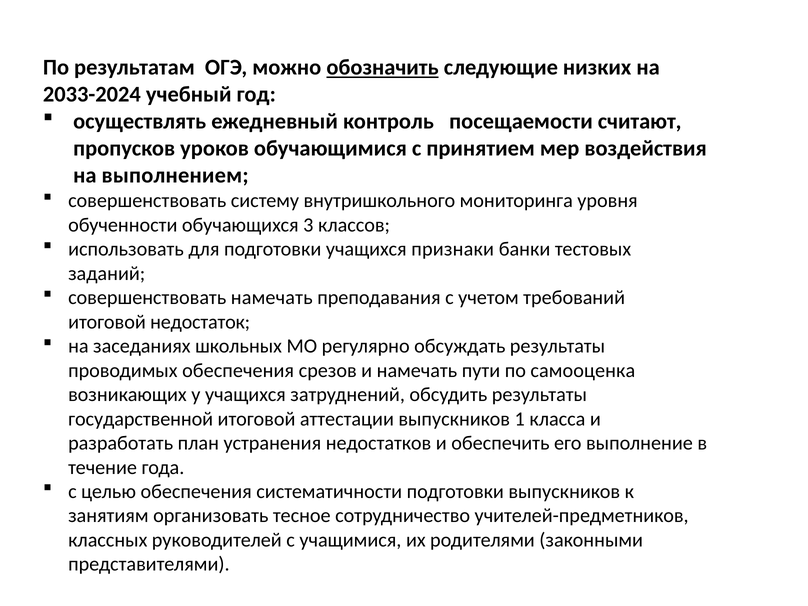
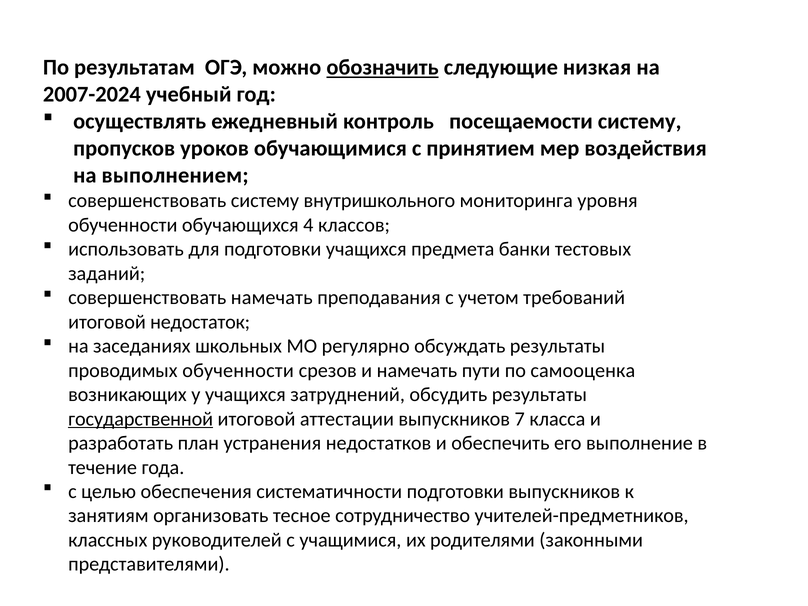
низких: низких -> низкая (597, 68)
2033-2024: 2033-2024 -> 2007-2024 (92, 94)
посещаемости считают: считают -> систему (640, 121)
3: 3 -> 4 (308, 225)
признаки: признаки -> предмета (453, 249)
проводимых обеспечения: обеспечения -> обученности (238, 370)
государственной underline: none -> present (141, 419)
1: 1 -> 7 (520, 419)
